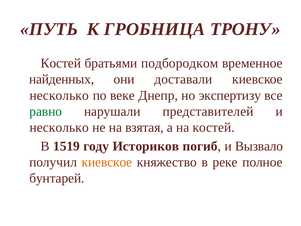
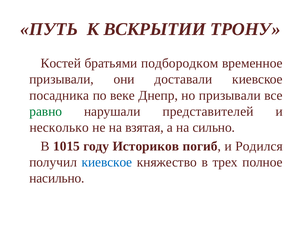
ГРОБНИЦА: ГРОБНИЦА -> ВСКРЫТИИ (155, 29)
найденных: найденных -> призывали (62, 79)
несколько: несколько -> посадника (59, 95)
но экспертизу: экспертизу -> призывали (230, 95)
на костей: костей -> сильно (214, 127)
1519: 1519 -> 1015 (67, 146)
Вызвало: Вызвало -> Родился (259, 146)
киевское colour: orange -> blue (107, 162)
реке: реке -> трех (225, 162)
бунтарей: бунтарей -> насильно (57, 178)
